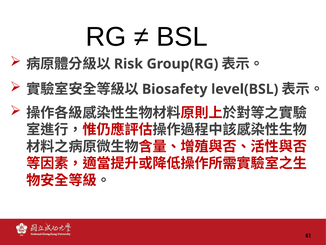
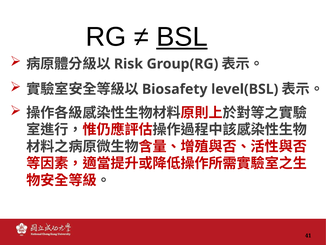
BSL underline: none -> present (182, 37)
